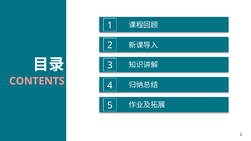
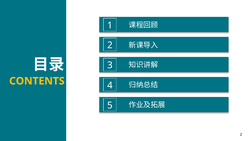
CONTENTS colour: pink -> yellow (37, 81)
